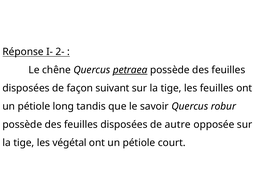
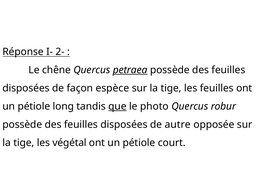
suivant: suivant -> espèce (112, 88)
que underline: none -> present (117, 106)
savoir: savoir -> photo (154, 106)
